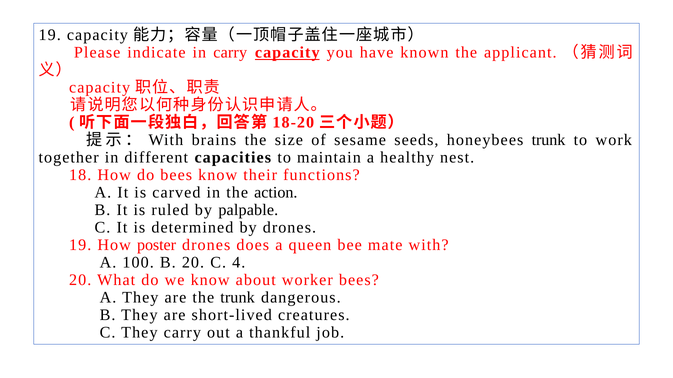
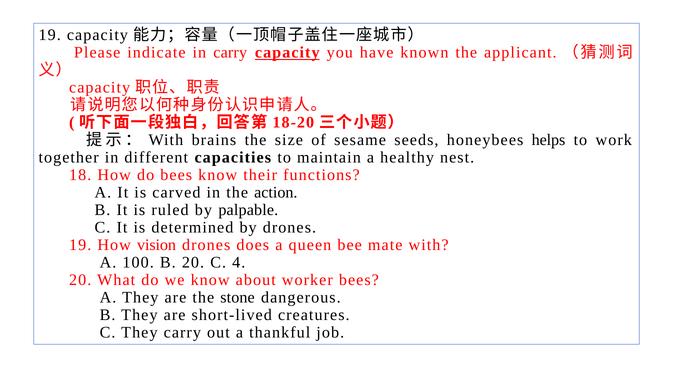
honeybees trunk: trunk -> helps (549, 140)
poster: poster -> vision (157, 245)
the trunk: trunk -> stone (238, 298)
